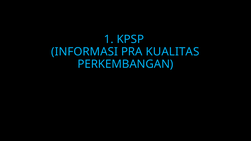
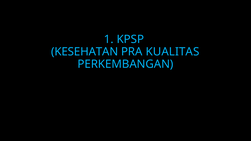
INFORMASI: INFORMASI -> KESEHATAN (85, 52)
